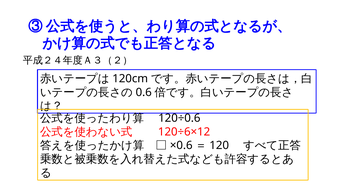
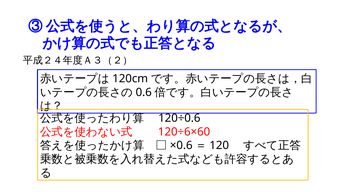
120÷6×12: 120÷6×12 -> 120÷6×60 (184, 132)
